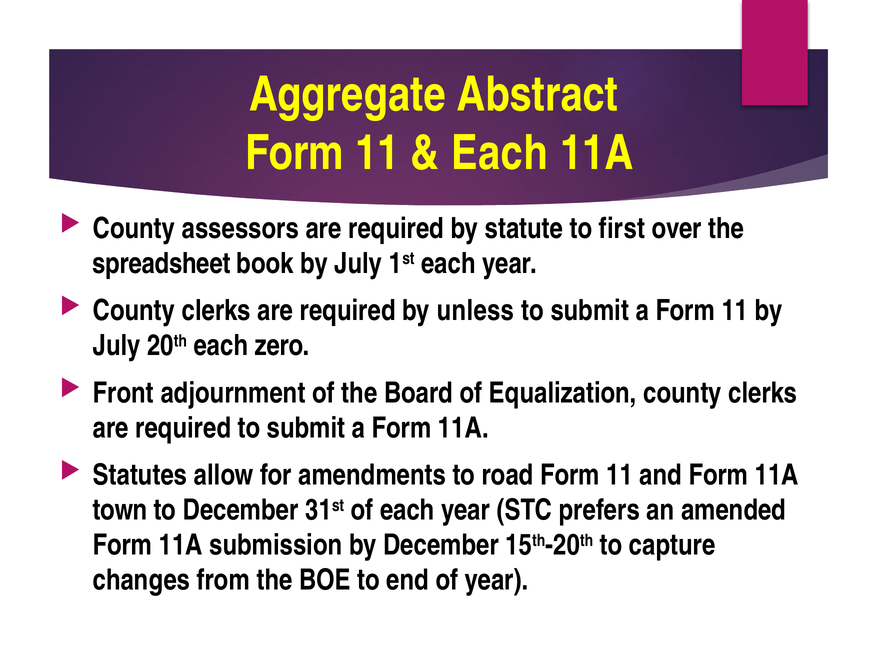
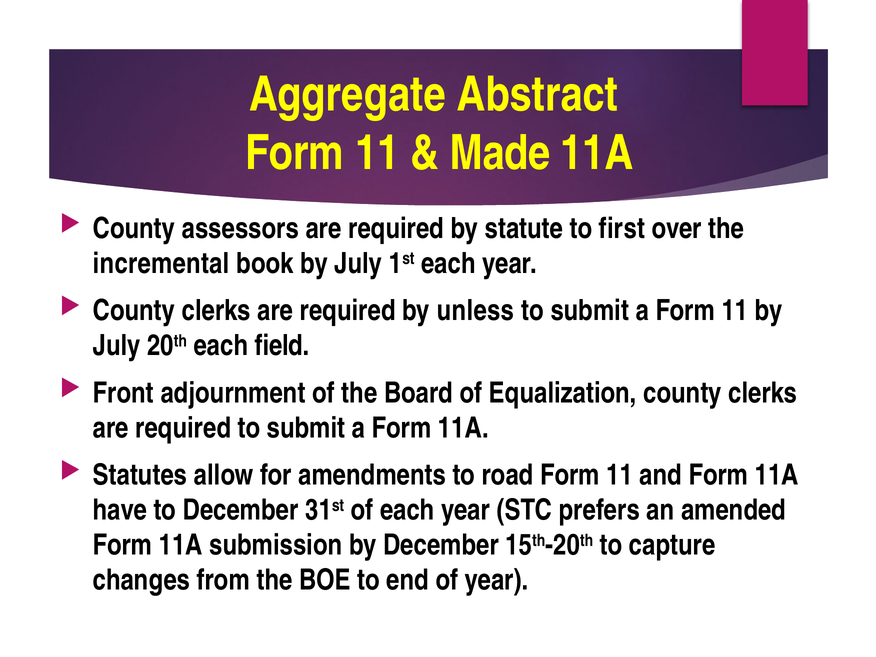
Each: Each -> Made (500, 153)
spreadsheet: spreadsheet -> incremental (161, 263)
zero: zero -> field (282, 346)
town: town -> have (120, 510)
